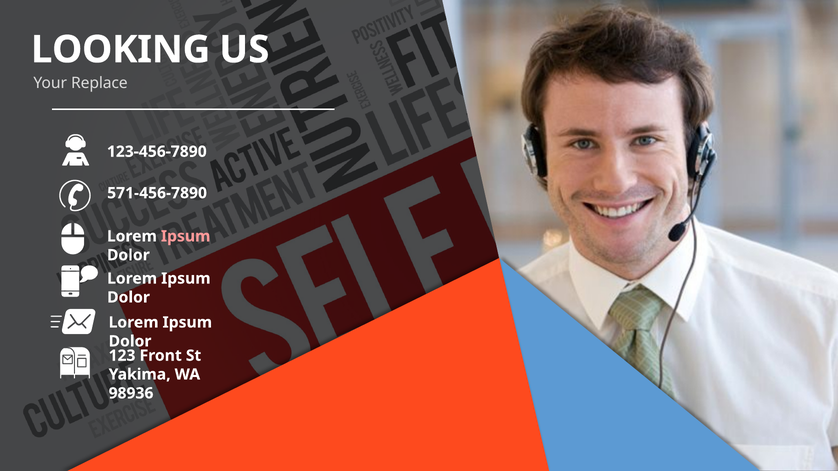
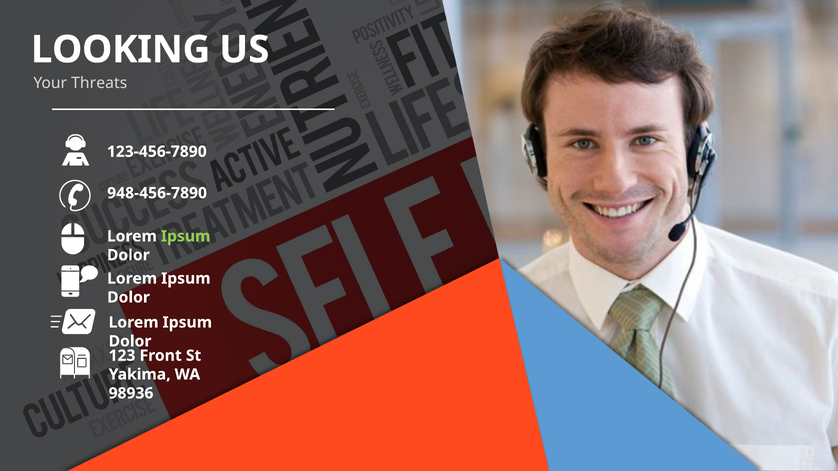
Replace: Replace -> Threats (99, 83)
571-456-7890: 571-456-7890 -> 948-456-7890 (157, 193)
Ipsum colour: pink -> light green (186, 236)
